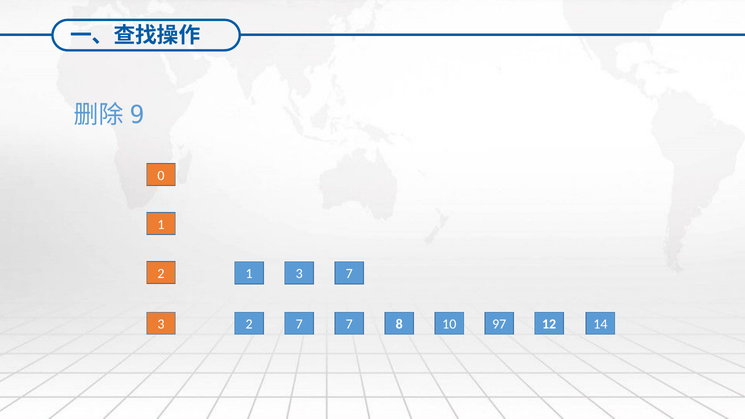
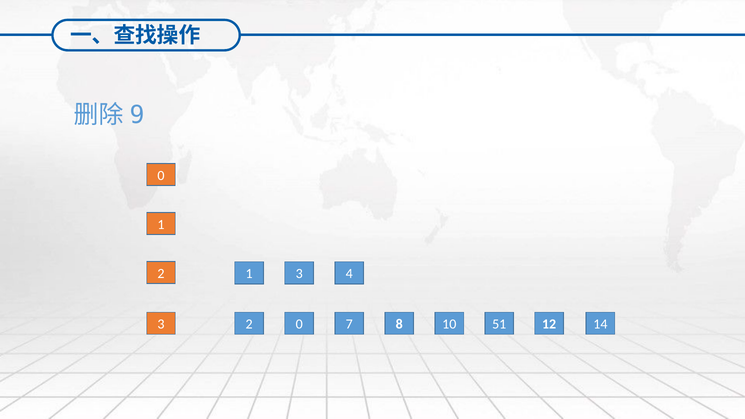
3 7: 7 -> 4 (349, 274)
2 7: 7 -> 0 (299, 324)
97: 97 -> 51 (499, 324)
